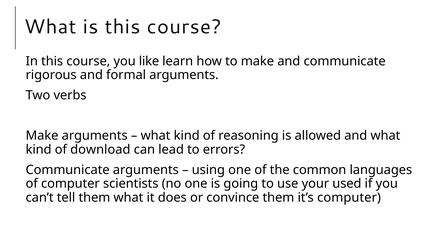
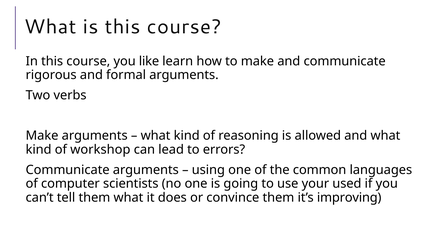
download: download -> workshop (100, 150)
it’s computer: computer -> improving (349, 197)
